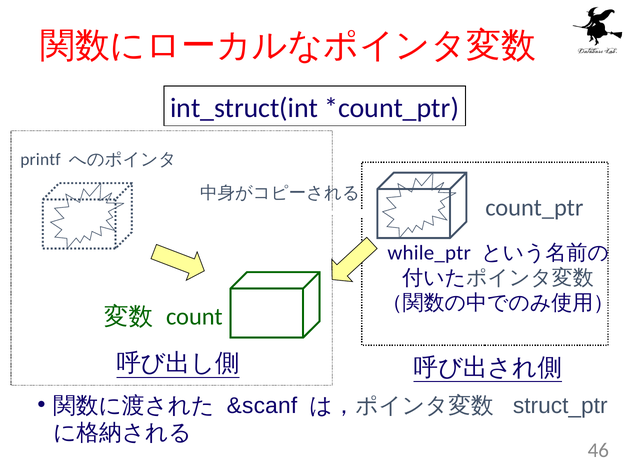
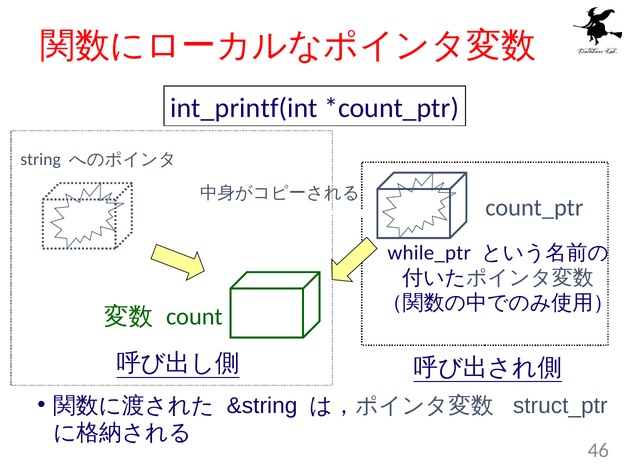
int_struct(int: int_struct(int -> int_printf(int (244, 108)
printf: printf -> string (41, 160)
&scanf: &scanf -> &string (262, 406)
